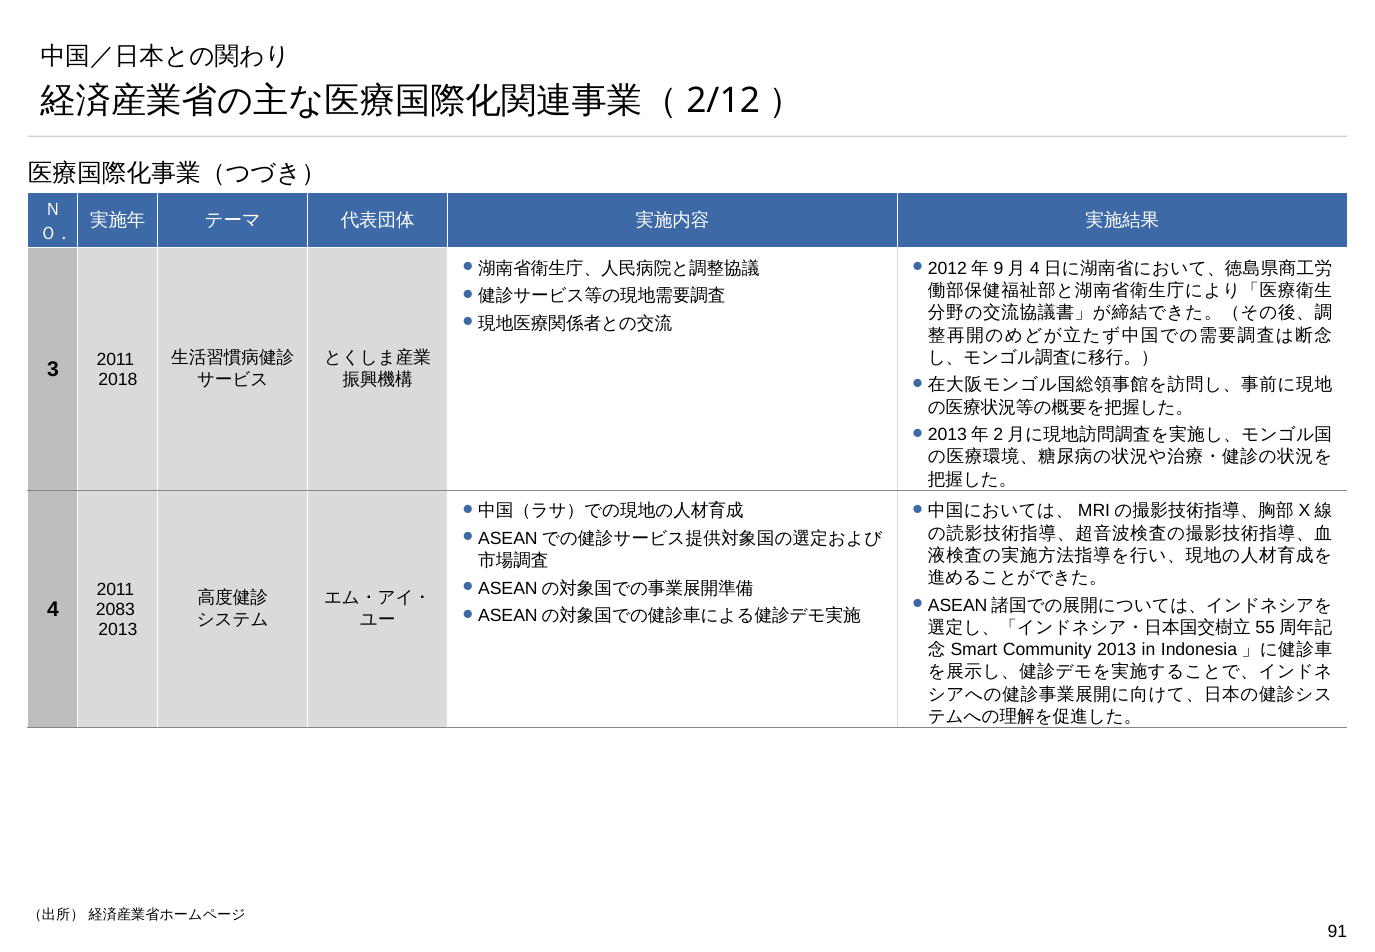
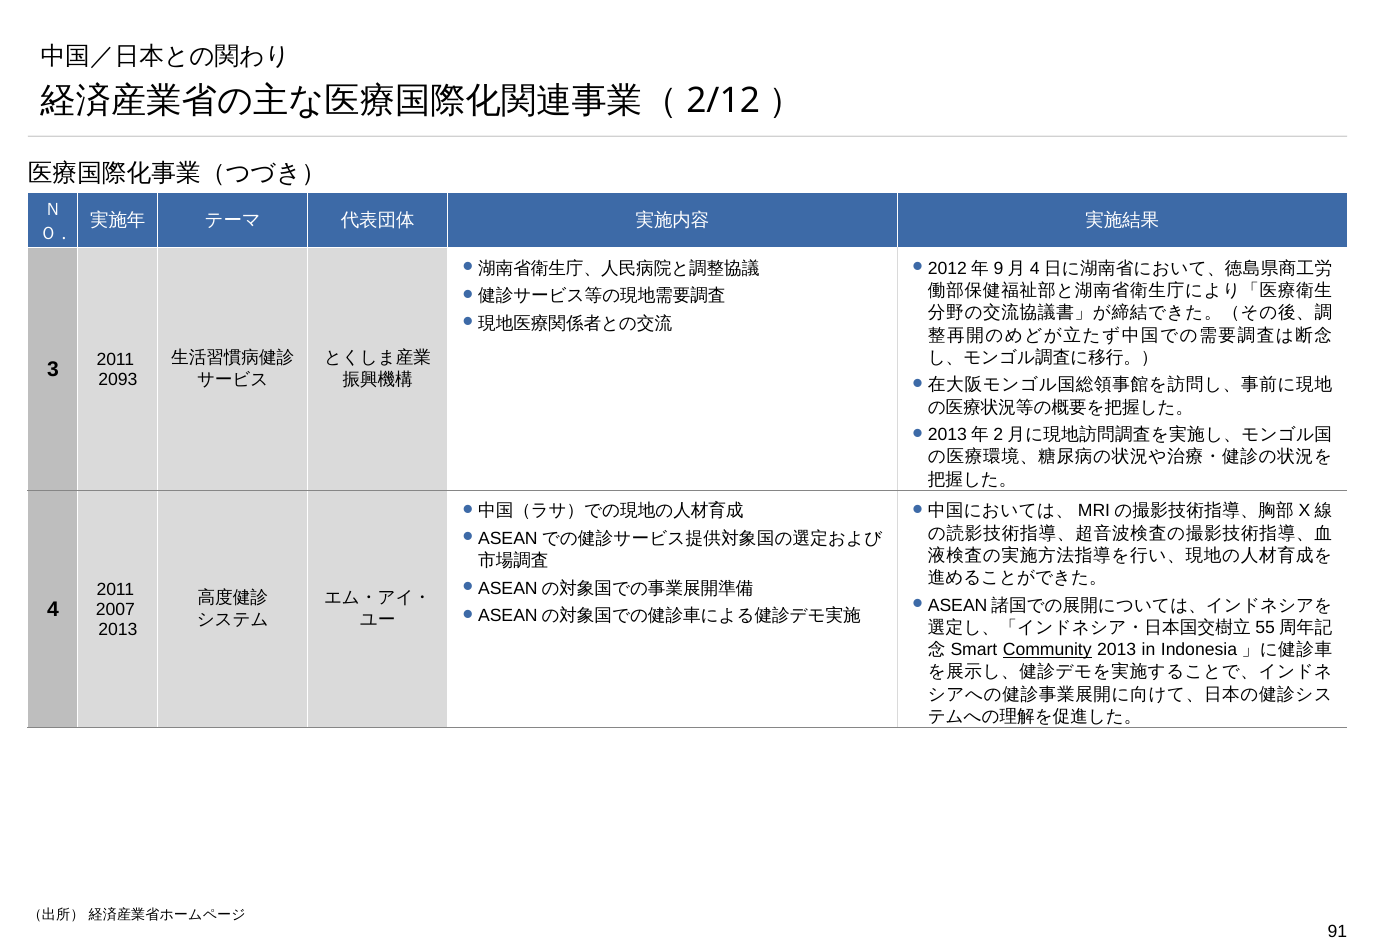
2018: 2018 -> 2093 (118, 379)
2083: 2083 -> 2007 (115, 609)
Community underline: none -> present (1047, 650)
